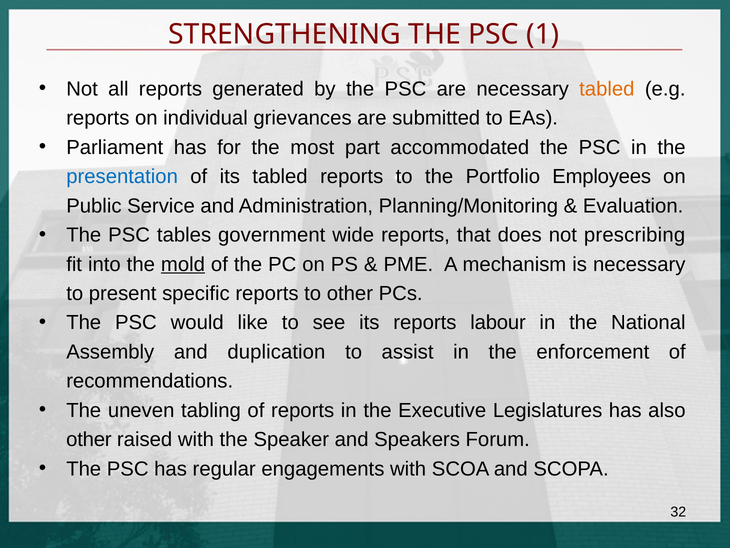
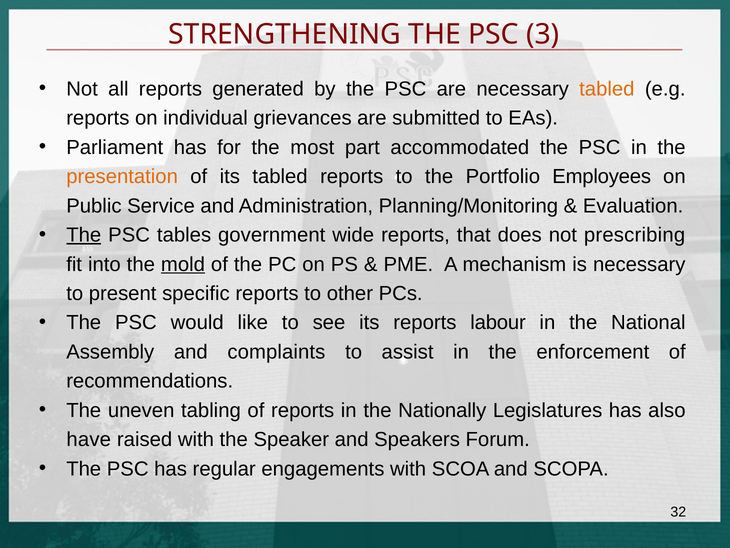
1: 1 -> 3 (543, 34)
presentation colour: blue -> orange (122, 176)
The underline: none -> present (84, 235)
duplication: duplication -> complaints (276, 352)
Executive: Executive -> Nationally (442, 410)
other: other -> have (89, 439)
